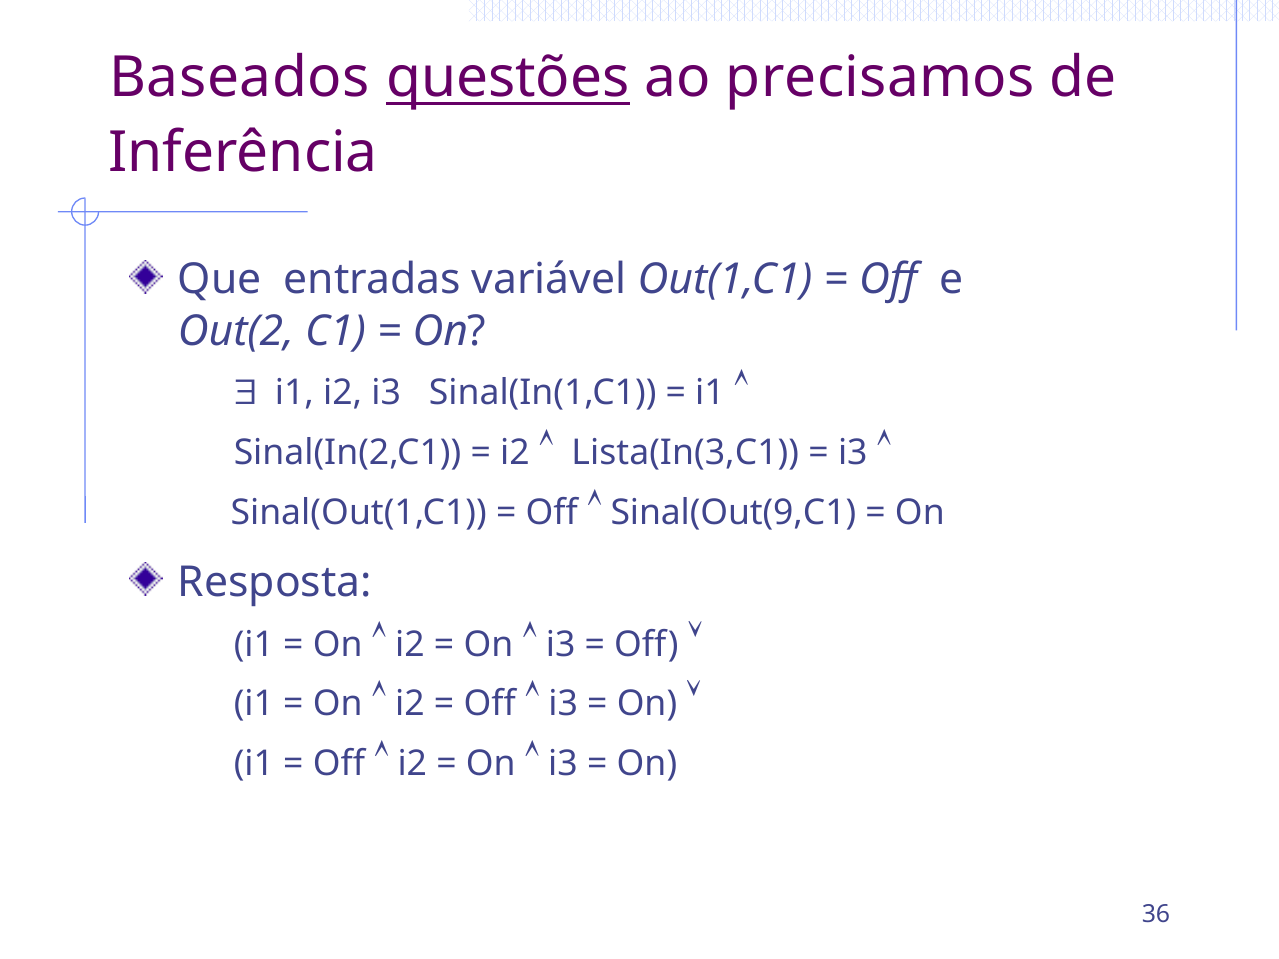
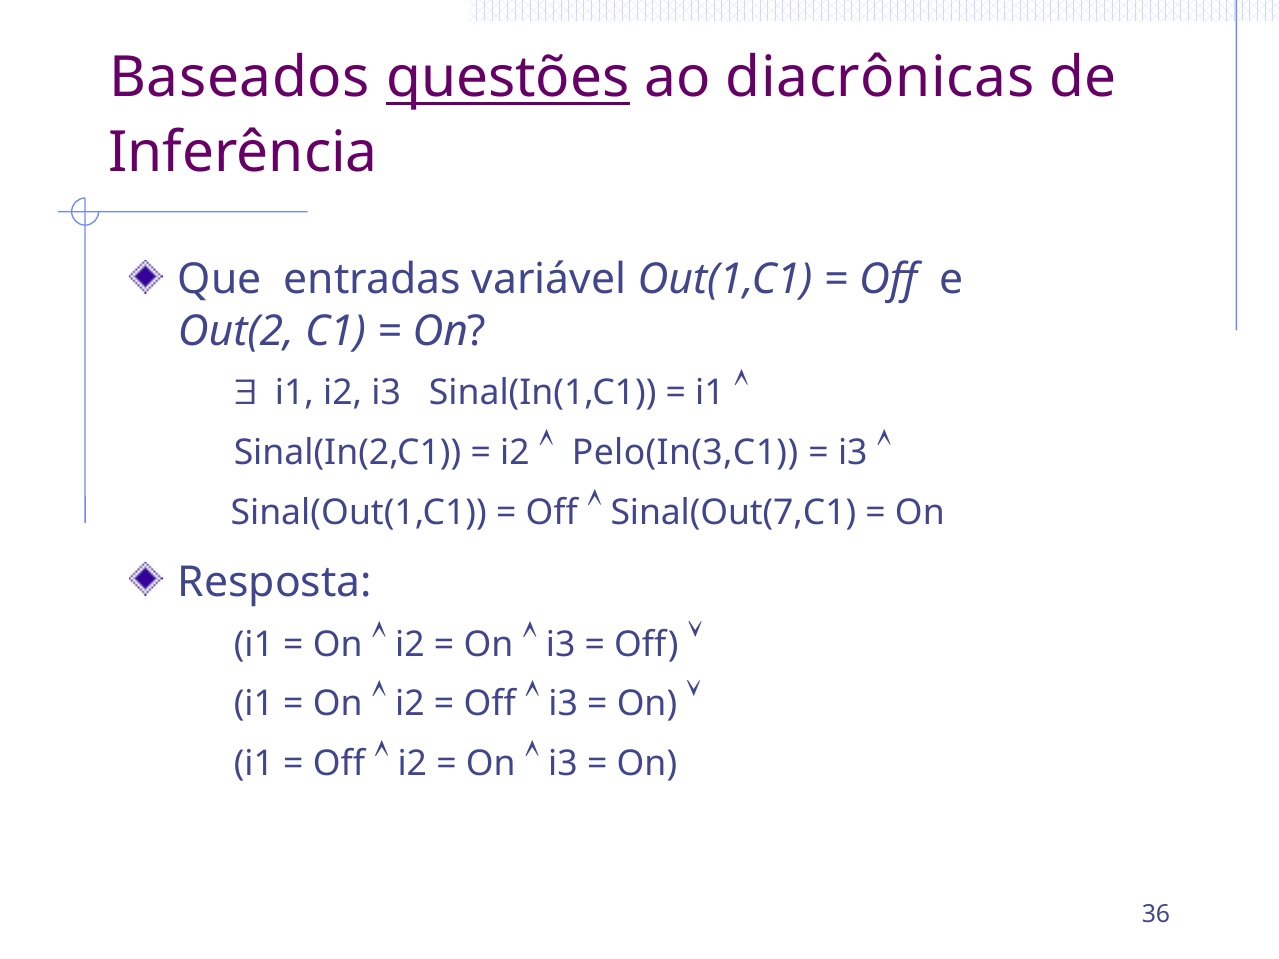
precisamos: precisamos -> diacrônicas (880, 77)
Lista(In(3,C1: Lista(In(3,C1 -> Pelo(In(3,C1 (685, 453)
Sinal(Out(9,C1: Sinal(Out(9,C1 -> Sinal(Out(7,C1 (733, 512)
